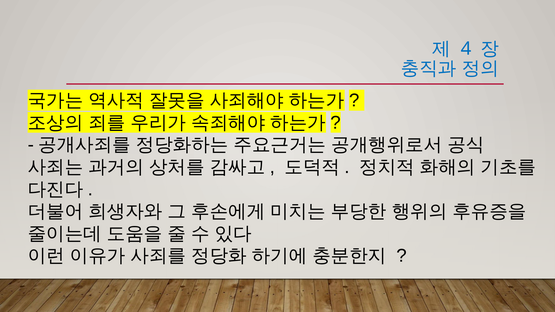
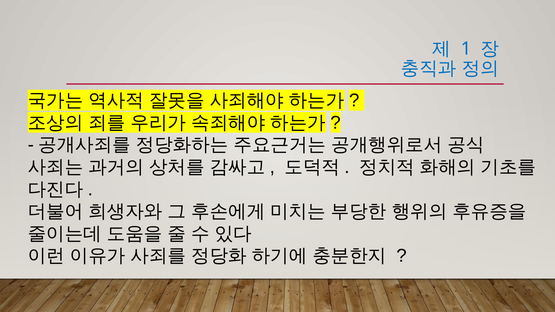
4: 4 -> 1 (466, 49)
